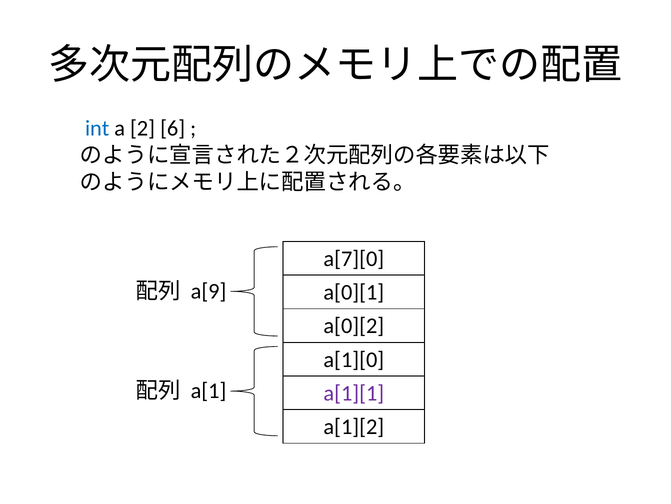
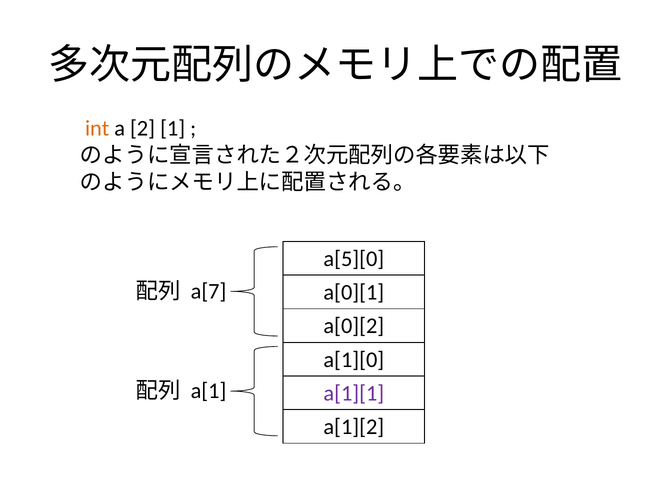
int colour: blue -> orange (97, 128)
6: 6 -> 1 (173, 128)
a[7][0: a[7][0 -> a[5][0 (354, 258)
a[9: a[9 -> a[7 (209, 291)
